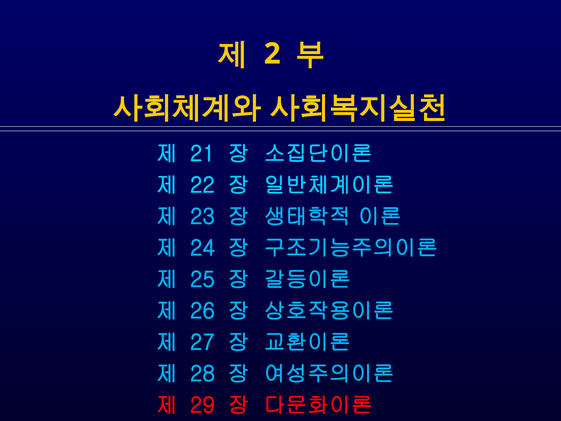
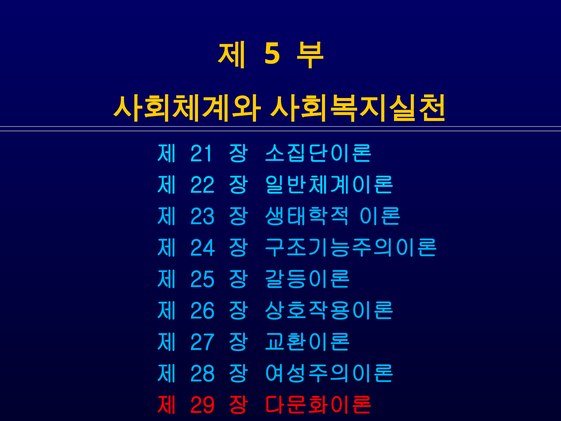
2: 2 -> 5 (272, 54)
